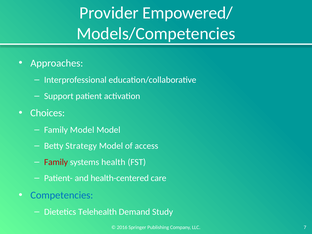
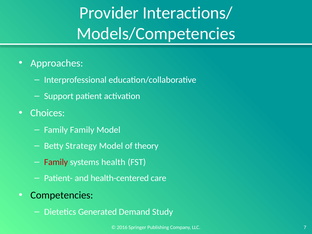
Empowered/: Empowered/ -> Interactions/ (188, 13)
Family Model: Model -> Family (82, 130)
access: access -> theory (146, 146)
Competencies colour: blue -> black (62, 195)
Telehealth: Telehealth -> Generated (97, 212)
